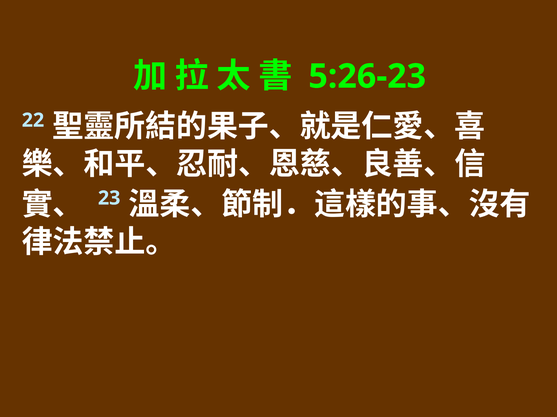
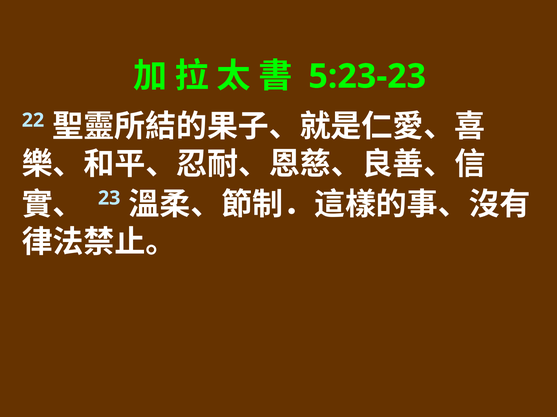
5:26-23: 5:26-23 -> 5:23-23 (367, 77)
